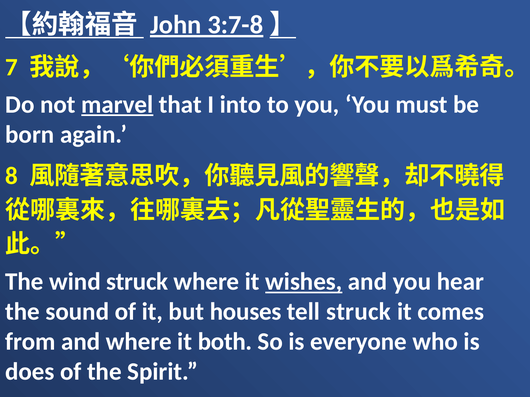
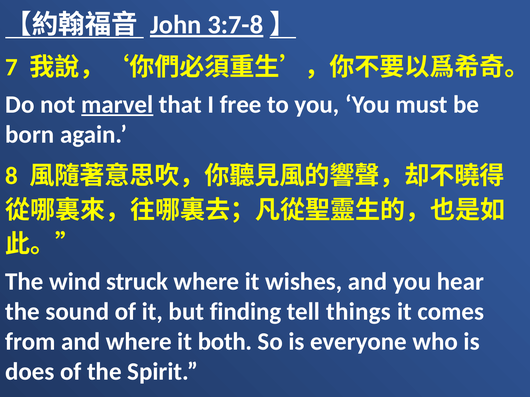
into: into -> free (241, 105)
wishes underline: present -> none (304, 282)
houses: houses -> finding (246, 312)
tell struck: struck -> things (358, 312)
